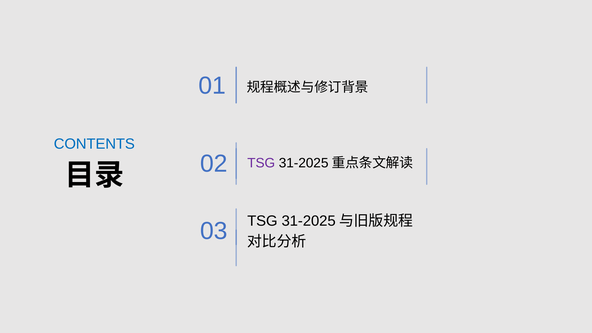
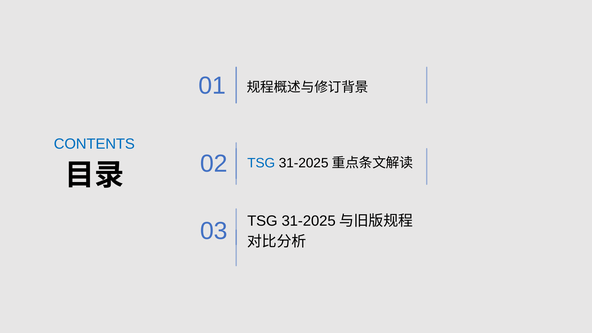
TSG colour: purple -> blue (261, 163)
